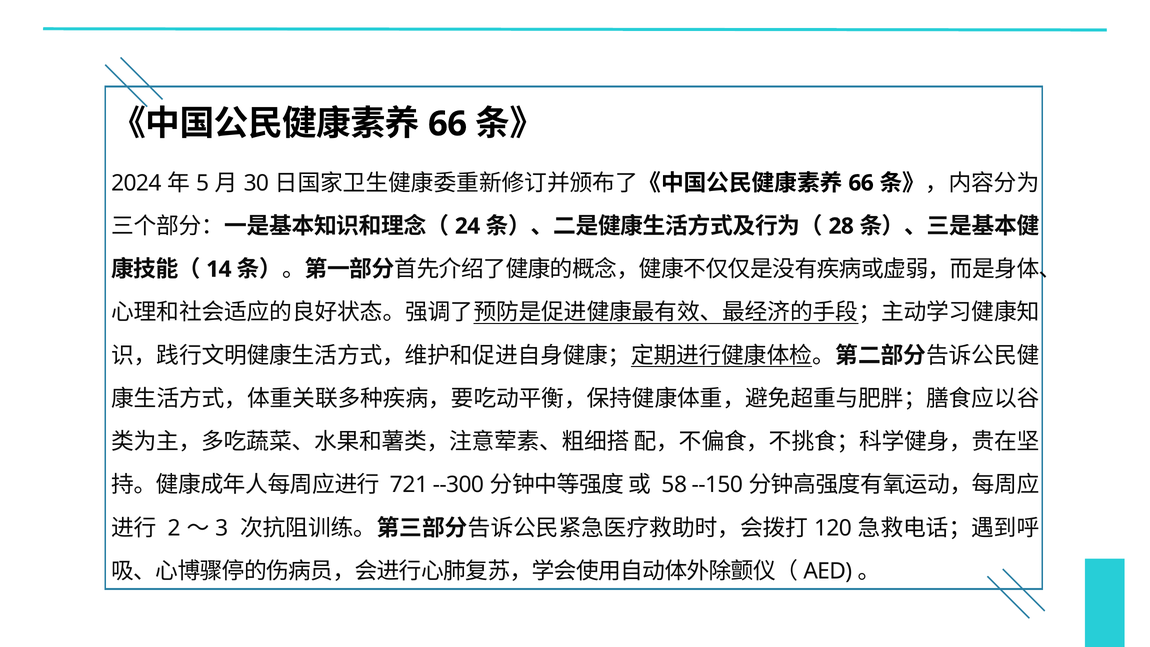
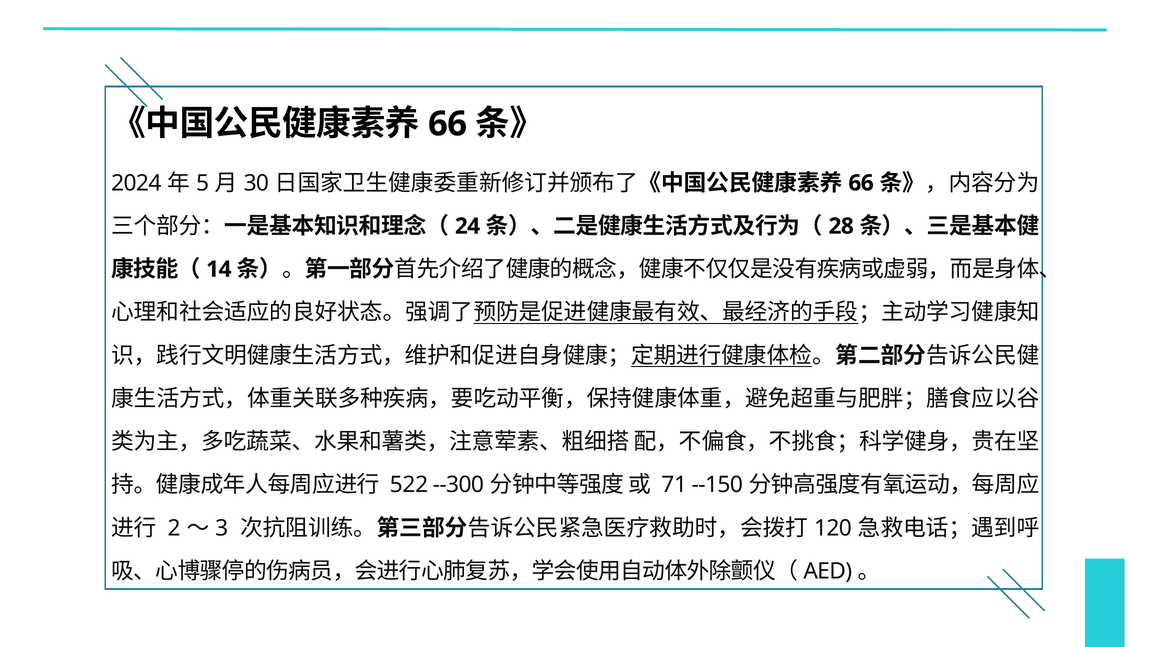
721: 721 -> 522 (409, 485)
58: 58 -> 71 (674, 485)
